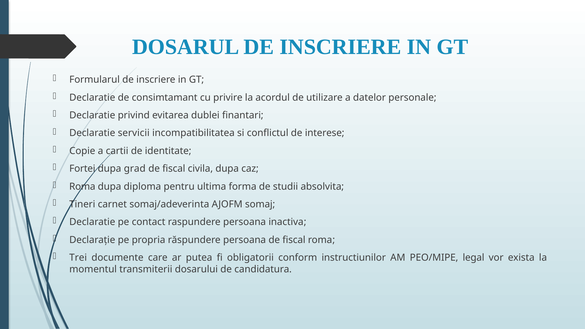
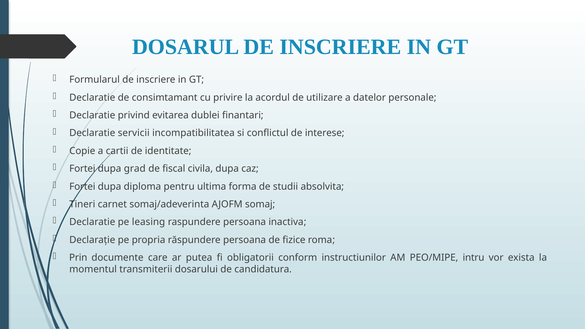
Roma: Roma -> Fortei (82, 186)
contact: contact -> leasing (149, 222)
persoana de fiscal: fiscal -> fizice (294, 240)
Trei: Trei -> Prin (78, 258)
legal: legal -> intru (474, 258)
